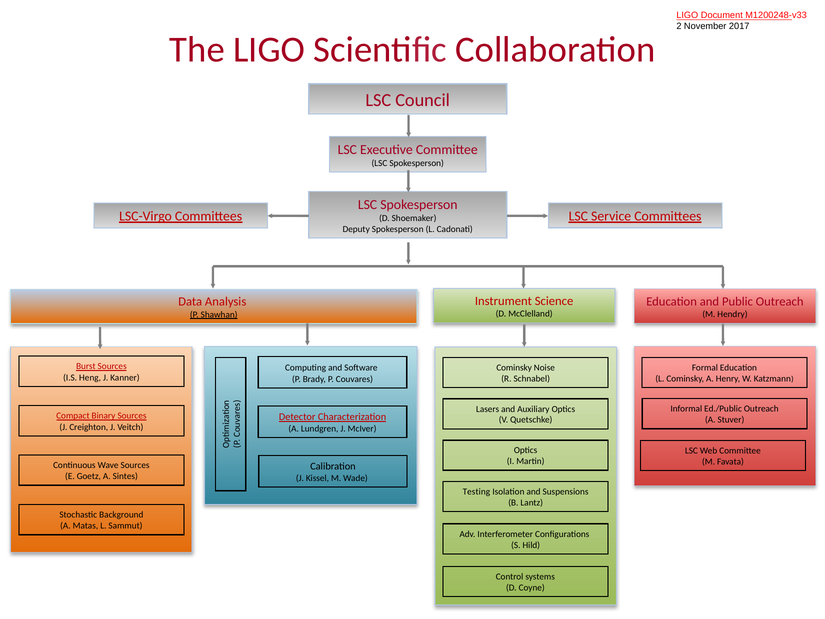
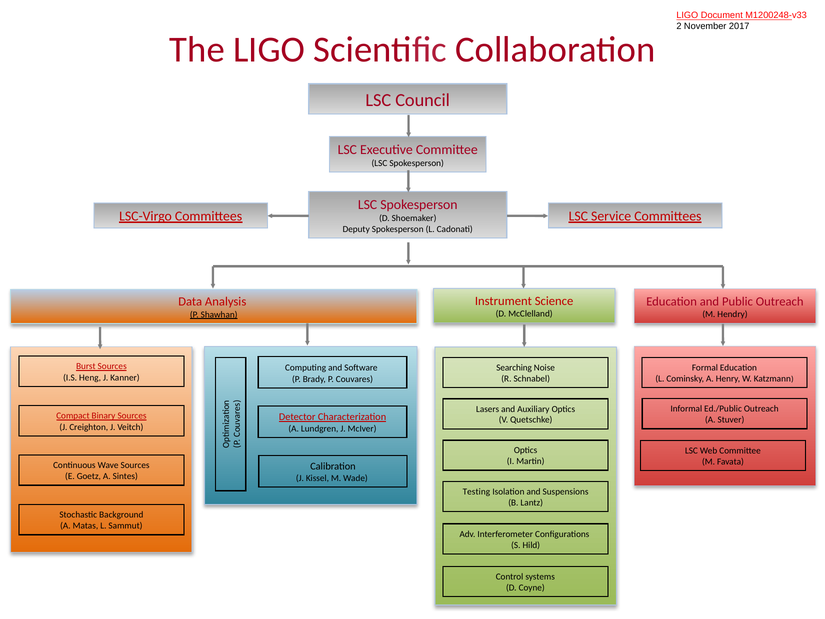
Cominsky: Cominsky -> Searching (514, 367)
